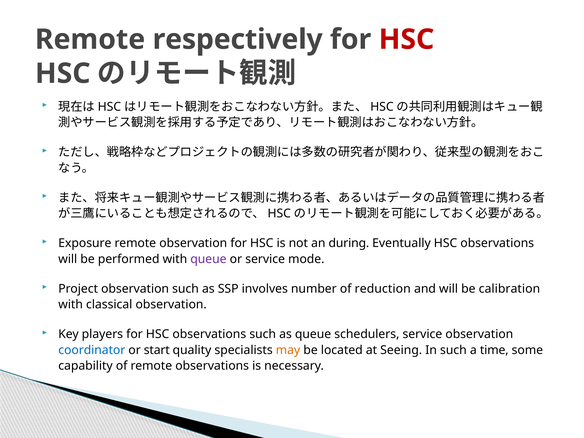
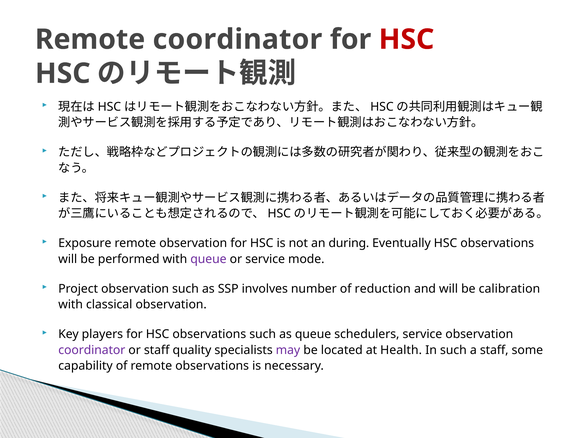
Remote respectively: respectively -> coordinator (237, 39)
coordinator colour: blue -> purple (92, 350)
or start: start -> staff (157, 350)
may colour: orange -> purple (288, 350)
Seeing: Seeing -> Health (401, 350)
a time: time -> staff (494, 350)
